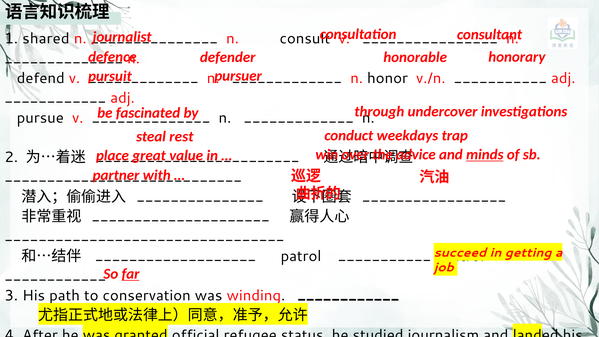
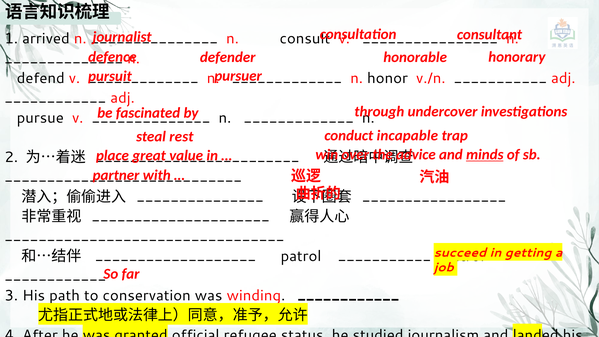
shared: shared -> arrived (46, 39)
weekdays: weekdays -> incapable (407, 136)
far underline: present -> none (131, 274)
